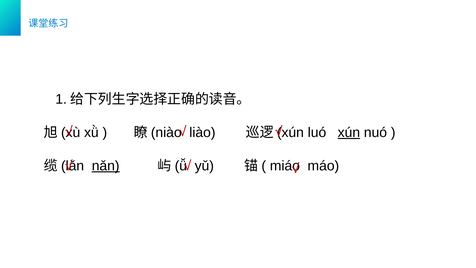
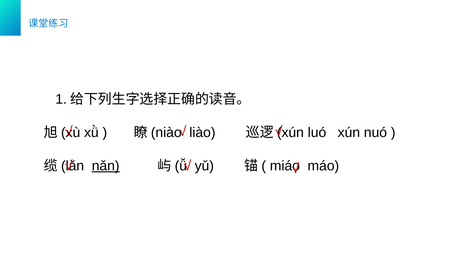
xún underline: present -> none (349, 132)
